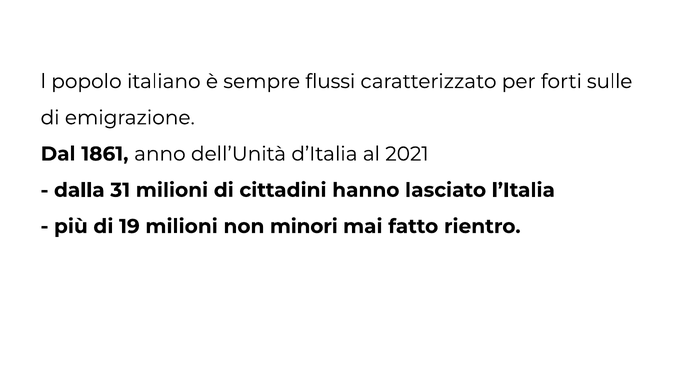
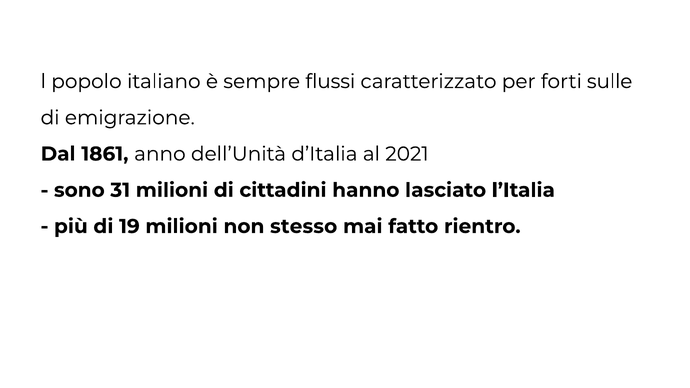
dalla: dalla -> sono (79, 190)
minori: minori -> stesso (304, 226)
